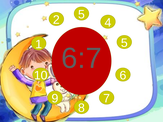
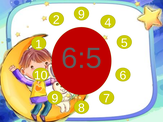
2 5: 5 -> 9 (81, 14)
6:7: 6:7 -> 6:5 (81, 58)
